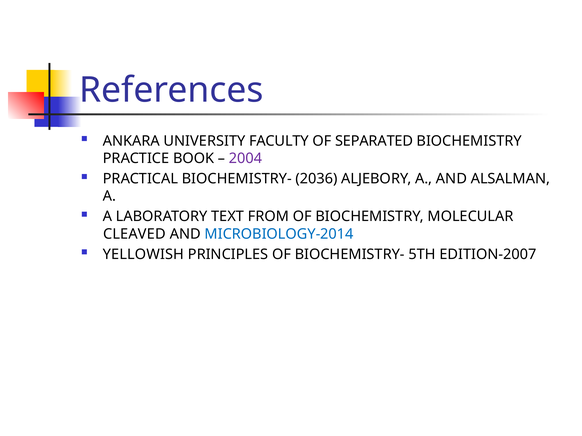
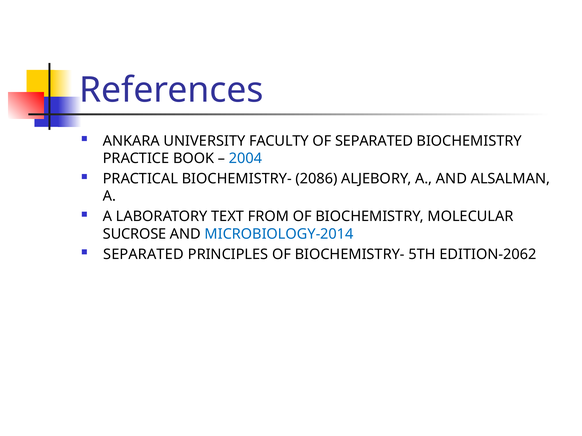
2004 colour: purple -> blue (246, 159)
2036: 2036 -> 2086 (317, 179)
CLEAVED: CLEAVED -> SUCROSE (135, 234)
YELLOWISH: YELLOWISH -> SEPARATED (143, 255)
EDITION-2007: EDITION-2007 -> EDITION-2062 (488, 255)
